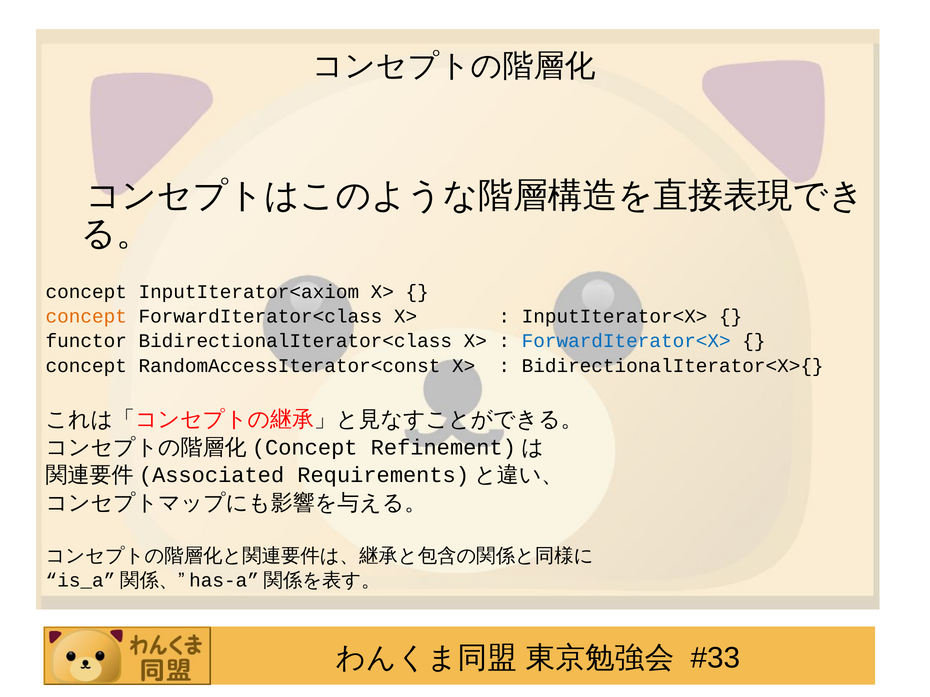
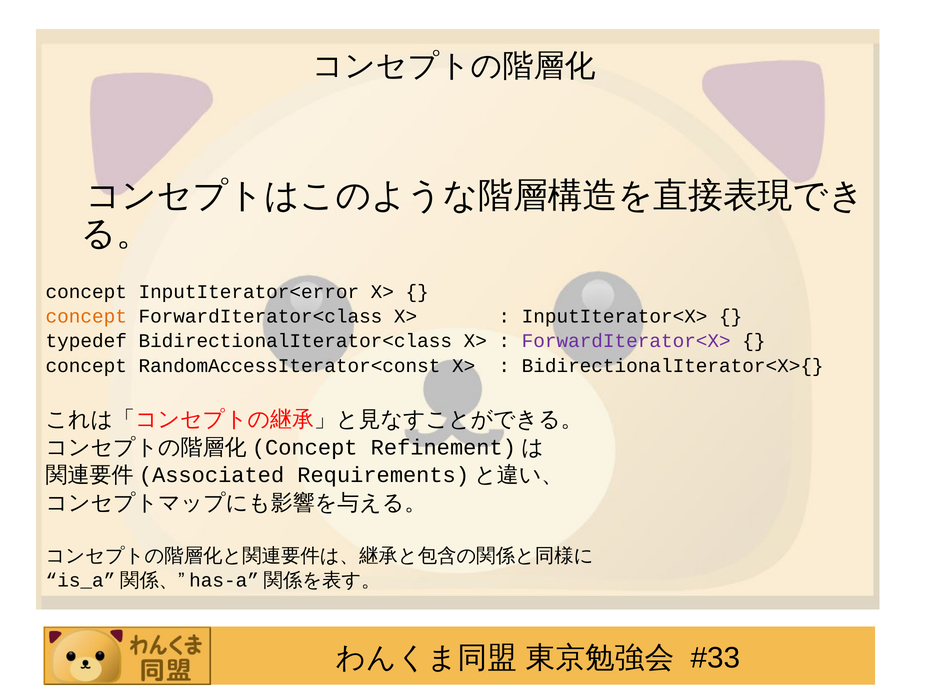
InputIterator<axiom: InputIterator<axiom -> InputIterator<error (249, 292)
functor: functor -> typedef (86, 341)
ForwardIterator<X> colour: blue -> purple (626, 341)
